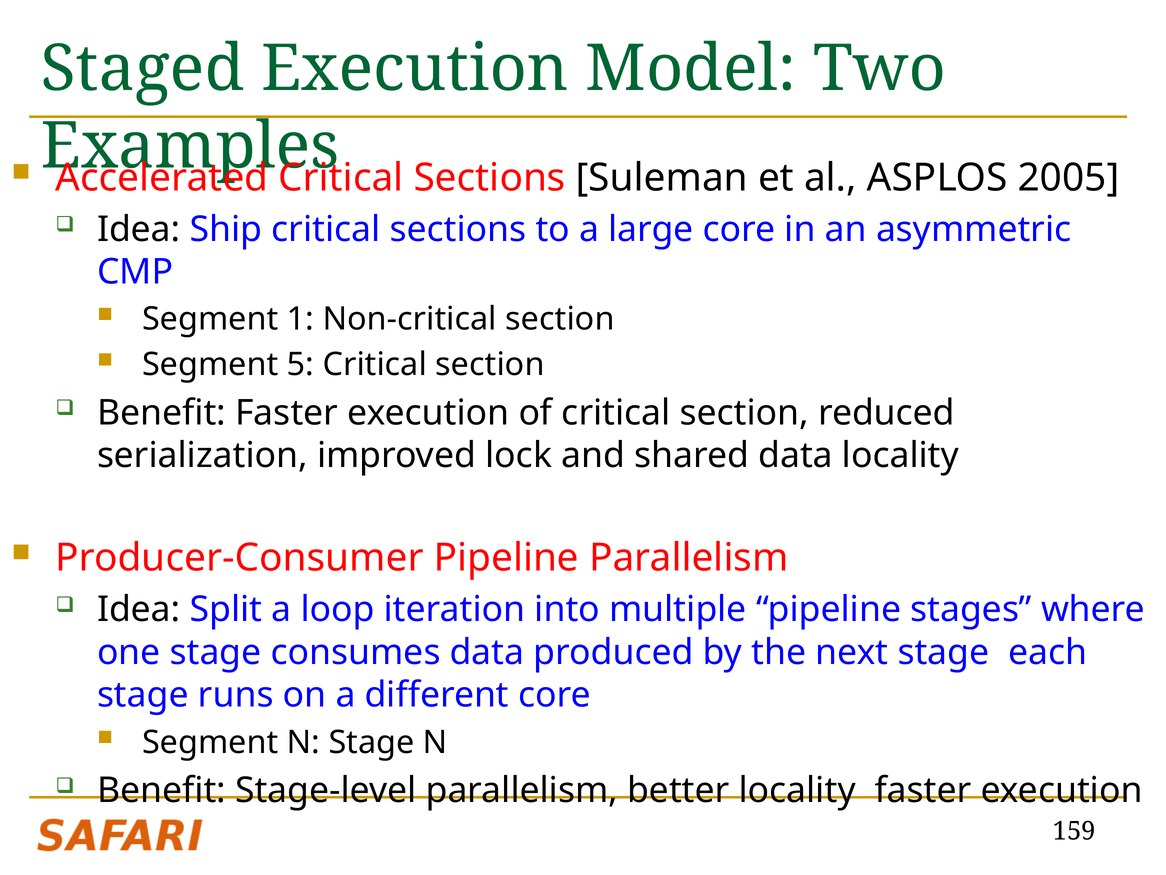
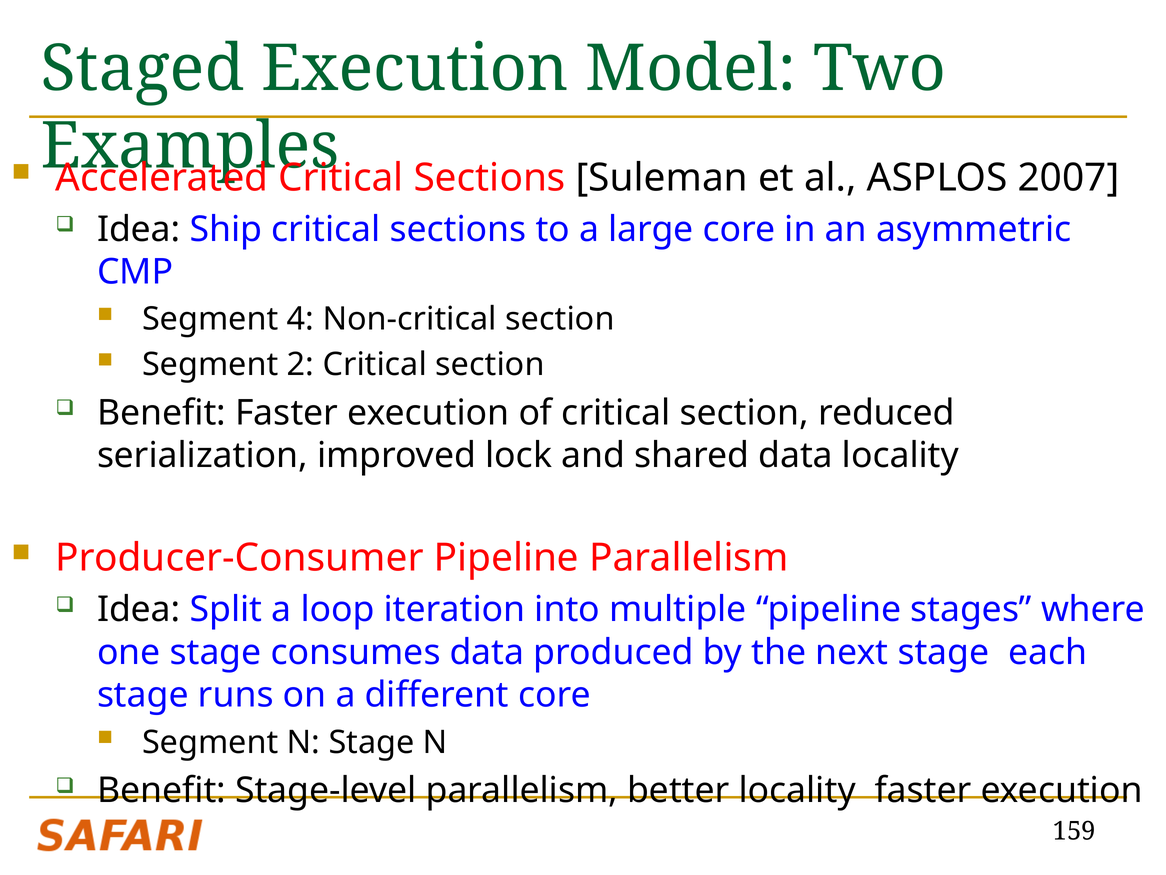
2005: 2005 -> 2007 (1069, 178)
1: 1 -> 4 (300, 319)
5: 5 -> 2 (300, 364)
